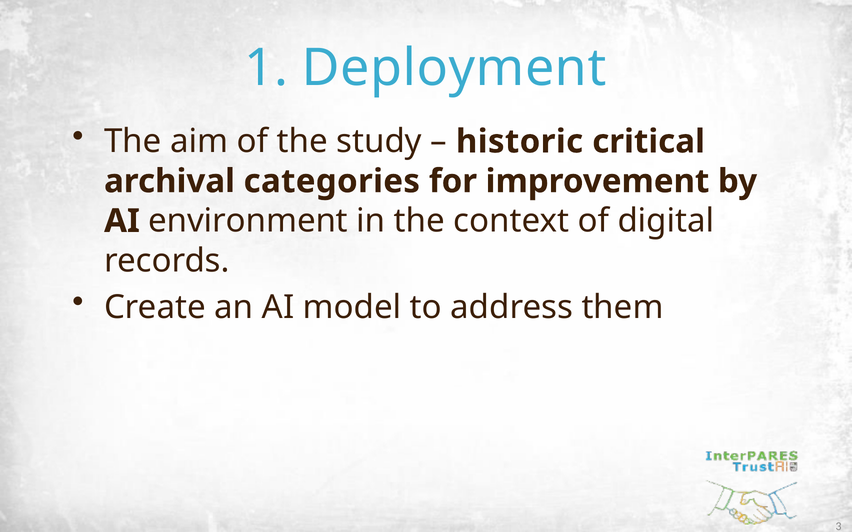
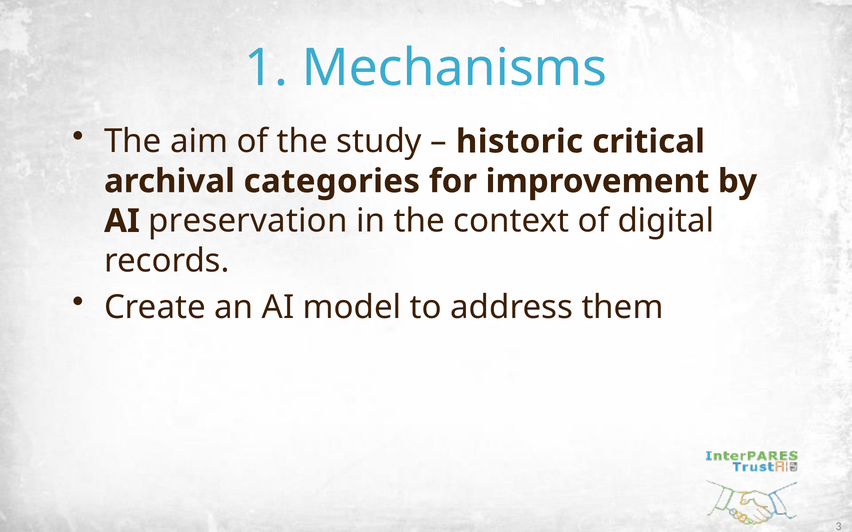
Deployment: Deployment -> Mechanisms (454, 68)
environment: environment -> preservation (248, 221)
